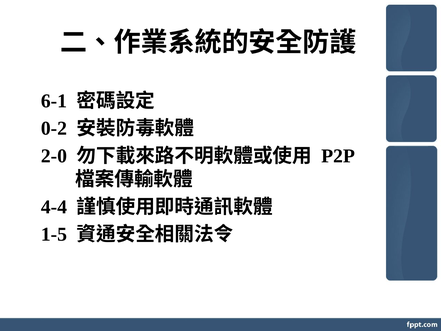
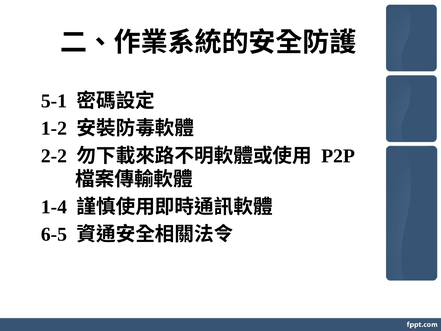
6-1: 6-1 -> 5-1 (54, 101)
0-2: 0-2 -> 1-2 (54, 128)
2-0: 2-0 -> 2-2 (54, 156)
4-4: 4-4 -> 1-4 (54, 207)
1-5: 1-5 -> 6-5 (54, 234)
